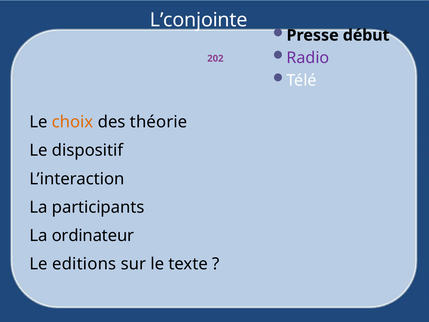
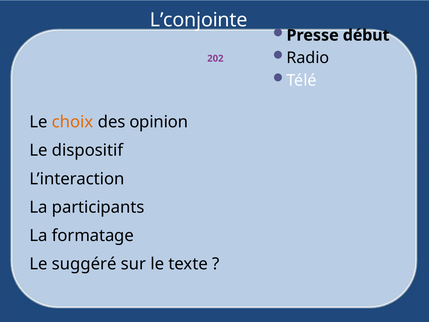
Radio colour: purple -> black (308, 58)
théorie: théorie -> opinion (159, 122)
ordinateur: ordinateur -> formatage (93, 235)
editions: editions -> suggéré (84, 264)
